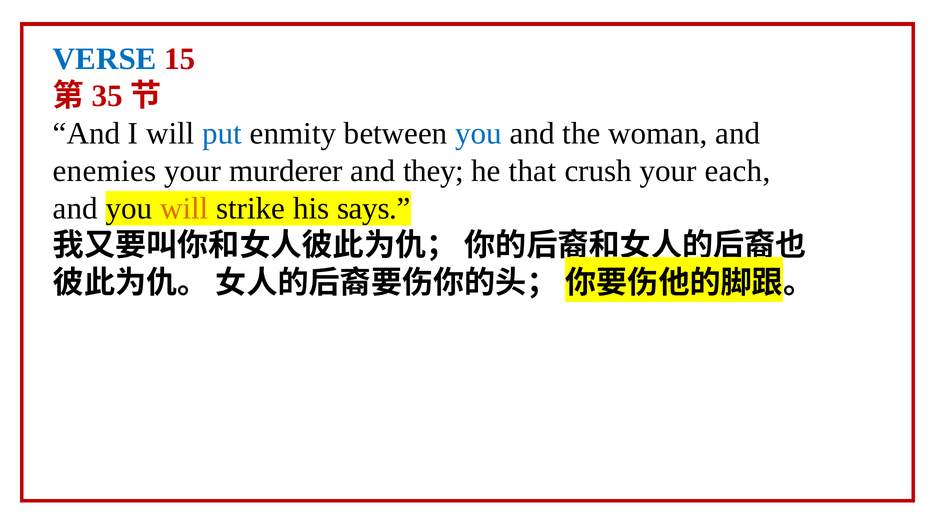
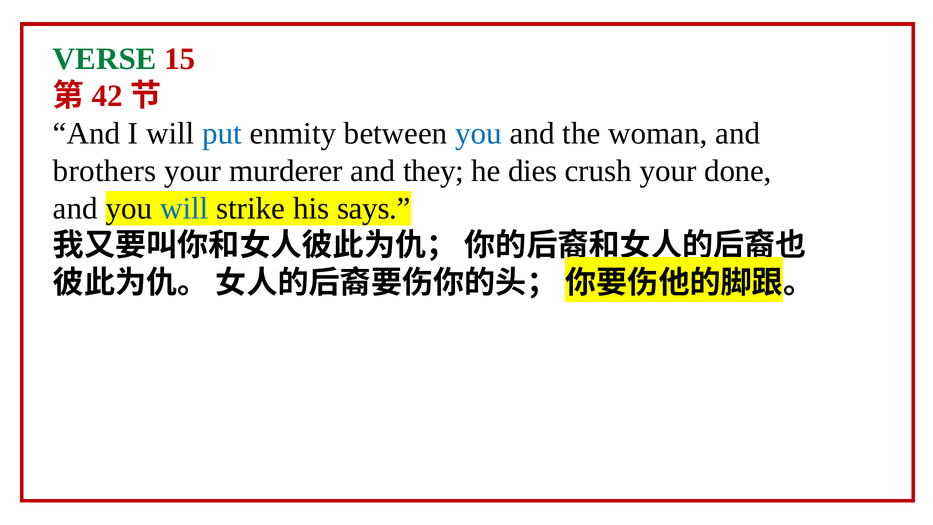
VERSE colour: blue -> green (105, 59)
35: 35 -> 42 (107, 96)
enemies: enemies -> brothers (105, 171)
that: that -> dies (533, 171)
each: each -> done (738, 171)
will colour: orange -> blue (184, 208)
